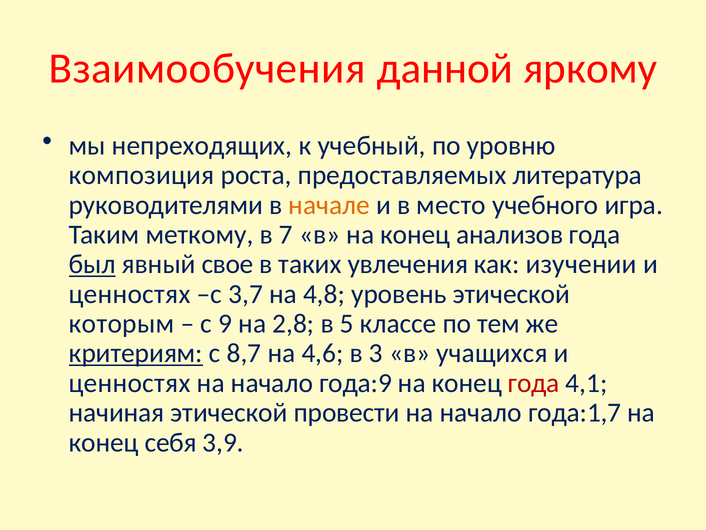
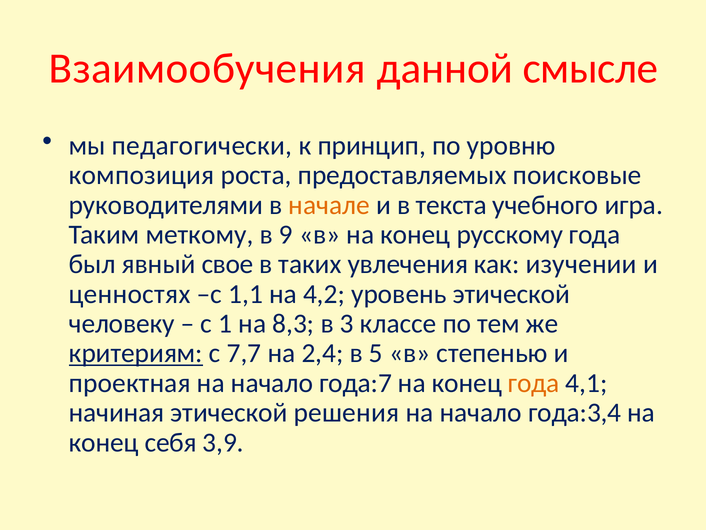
яркому: яркому -> смысле (590, 68)
непреходящих: непреходящих -> педагогически (202, 145)
учебный: учебный -> принцип (372, 145)
литература: литература -> поисковые (577, 175)
место: место -> текста (451, 205)
7: 7 -> 9 (286, 234)
анализов: анализов -> русскому (510, 234)
был underline: present -> none (92, 264)
3,7: 3,7 -> 1,1 (246, 294)
4,8: 4,8 -> 4,2 (324, 294)
которым: которым -> человеку (122, 323)
9: 9 -> 1 (225, 323)
2,8: 2,8 -> 8,3 (293, 323)
5: 5 -> 3 (347, 323)
8,7: 8,7 -> 7,7 (244, 353)
4,6: 4,6 -> 2,4 (323, 353)
3: 3 -> 5 (376, 353)
учащихся: учащихся -> степенью (492, 353)
ценностях: ценностях -> проектная (130, 383)
года:9: года:9 -> года:7 (356, 383)
года colour: red -> orange (534, 383)
провести: провести -> решения (346, 412)
года:1,7: года:1,7 -> года:3,4 (575, 412)
